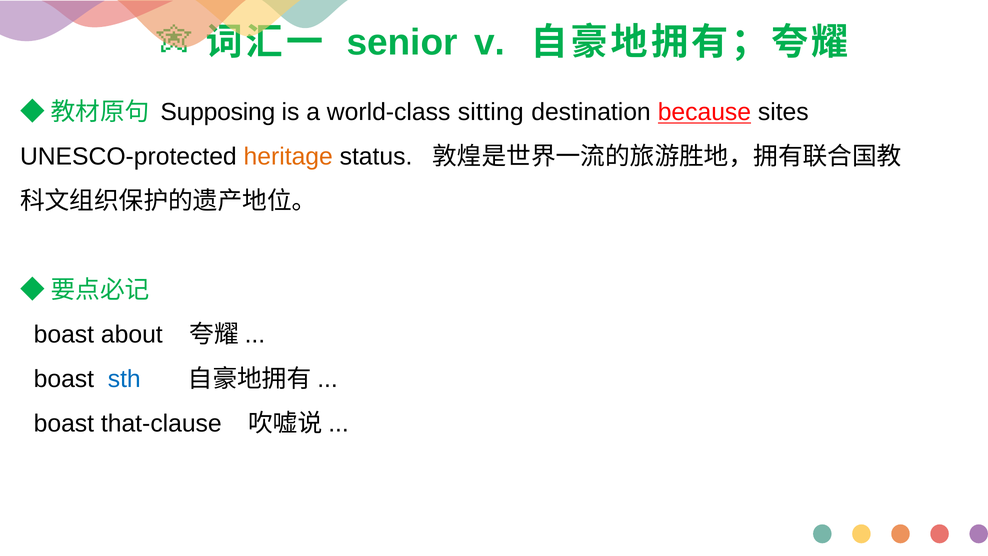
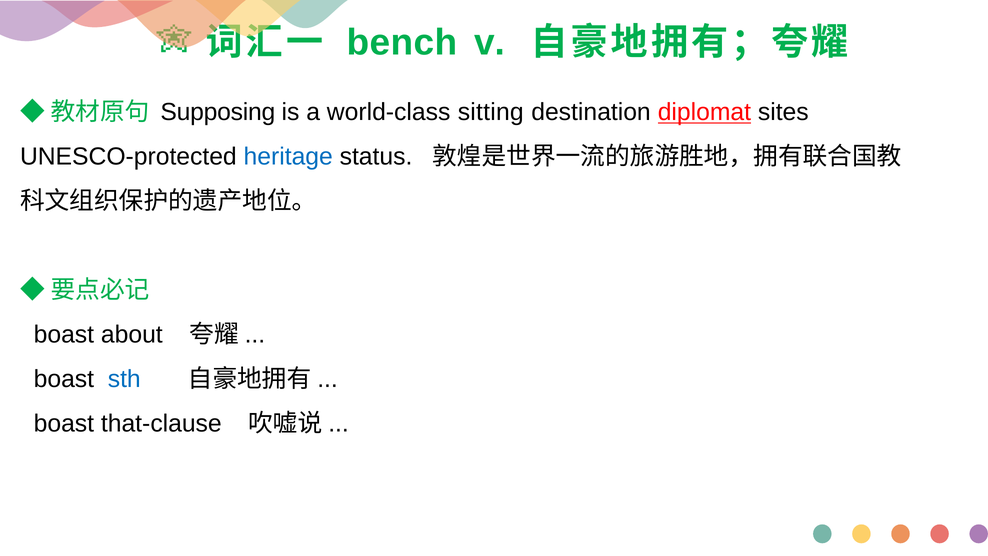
senior: senior -> bench (402, 43)
because: because -> diplomat (704, 112)
heritage colour: orange -> blue (288, 157)
